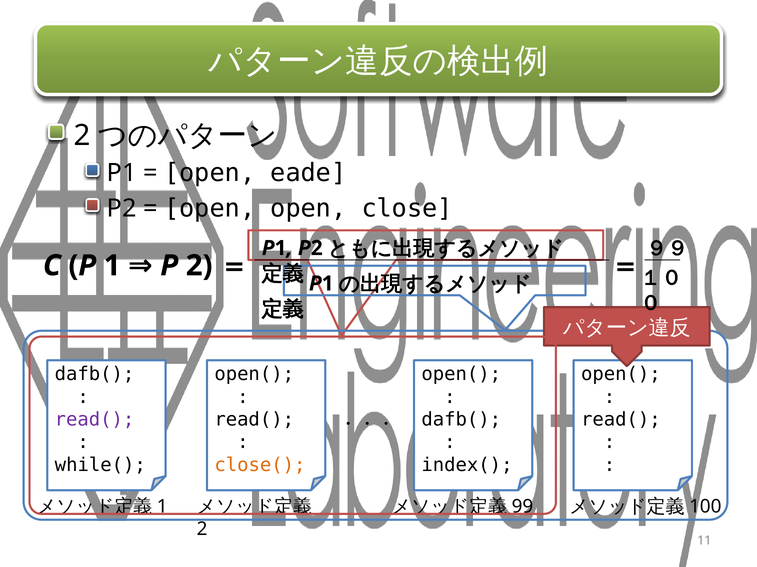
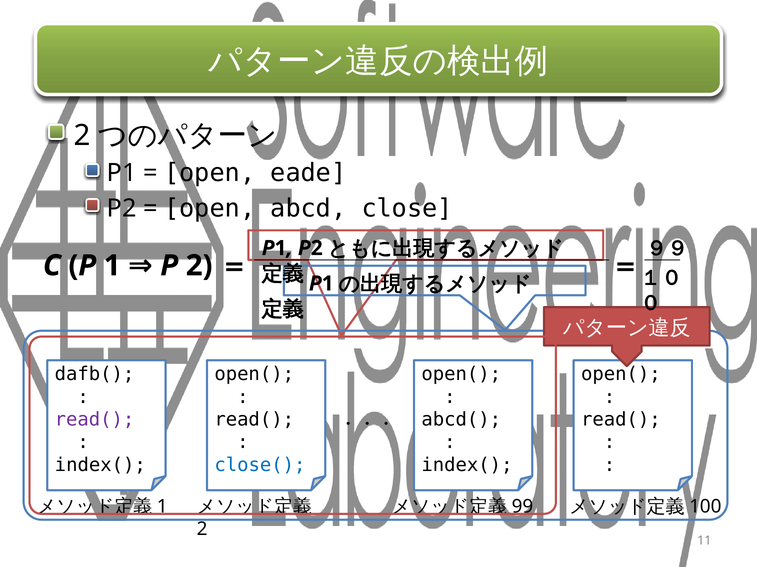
open open: open -> abcd (308, 209)
dafb(: dafb( -> abcd( (461, 420)
while(: while( -> index( (100, 465)
close( colour: orange -> blue (260, 465)
